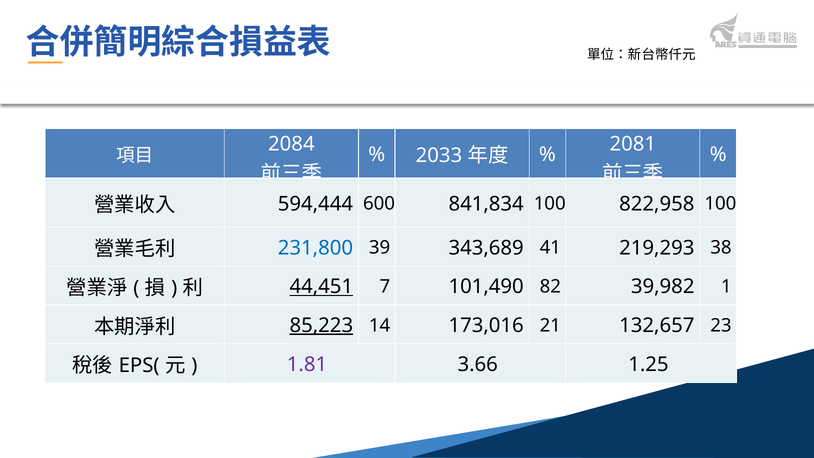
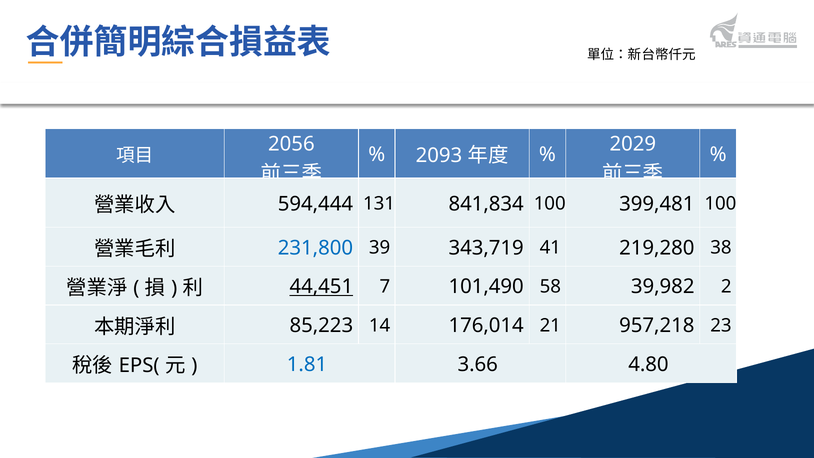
2081: 2081 -> 2029 (633, 144)
2084: 2084 -> 2056 (291, 144)
2033: 2033 -> 2093 (439, 156)
600: 600 -> 131 (379, 204)
822,958: 822,958 -> 399,481 (657, 204)
343,689: 343,689 -> 343,719 (486, 248)
219,293: 219,293 -> 219,280 (657, 248)
82: 82 -> 58 (550, 287)
1: 1 -> 2 (726, 287)
85,223 underline: present -> none (321, 325)
173,016: 173,016 -> 176,014 (486, 325)
132,657: 132,657 -> 957,218 (657, 325)
1.81 colour: purple -> blue (307, 364)
1.25: 1.25 -> 4.80 (648, 364)
